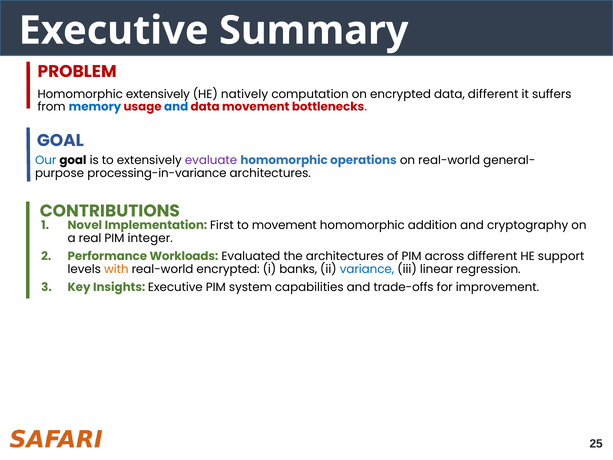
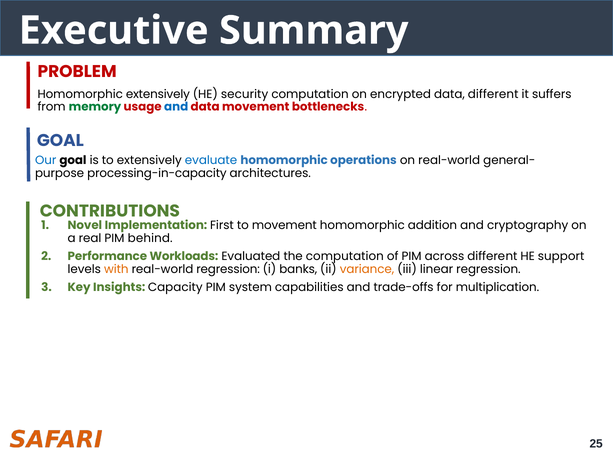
natively: natively -> security (245, 94)
memory colour: blue -> green (95, 107)
evaluate colour: purple -> blue (211, 160)
processing-in-variance: processing-in-variance -> processing-in-capacity (157, 173)
integer: integer -> behind (150, 238)
the architectures: architectures -> computation (345, 256)
real-world encrypted: encrypted -> regression (228, 269)
variance colour: blue -> orange (367, 269)
Insights Executive: Executive -> Capacity (175, 287)
improvement: improvement -> multiplication (497, 287)
